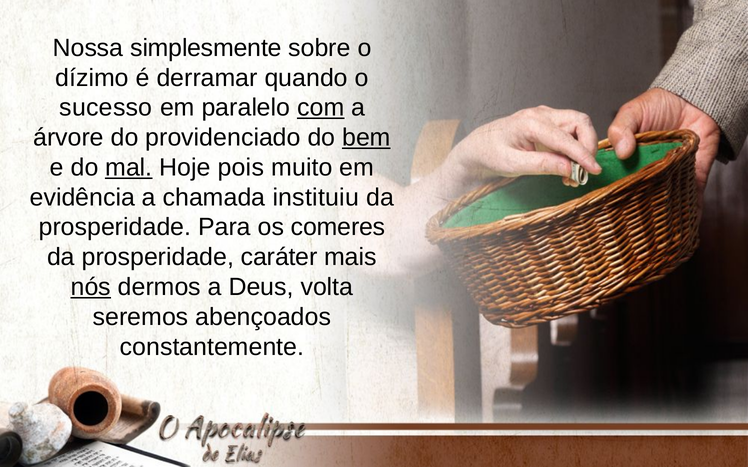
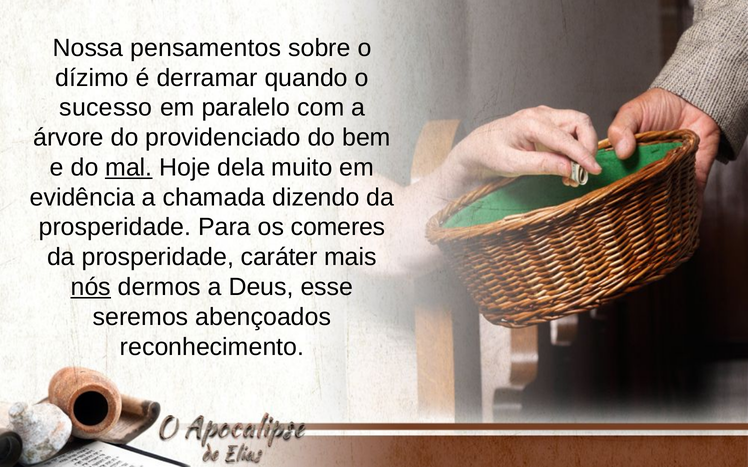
simplesmente: simplesmente -> pensamentos (206, 48)
com underline: present -> none (321, 108)
bem underline: present -> none (366, 138)
pois: pois -> dela (241, 168)
instituiu: instituiu -> dizendo (316, 198)
volta: volta -> esse (327, 287)
constantemente: constantemente -> reconhecimento (212, 347)
